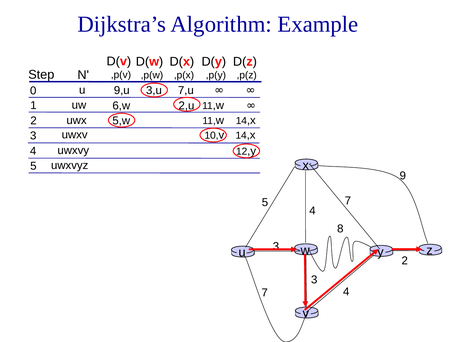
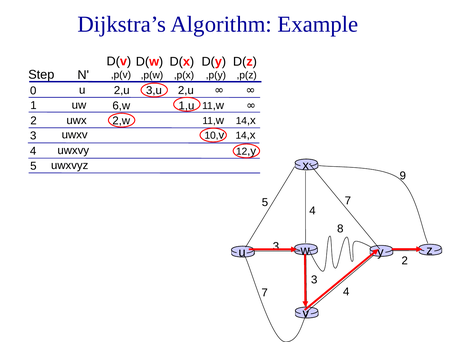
9,u: 9,u -> 2,u (122, 90)
3,u 7,u: 7,u -> 2,u (186, 90)
2,u: 2,u -> 1,u (186, 106)
5,w: 5,w -> 2,w (121, 121)
